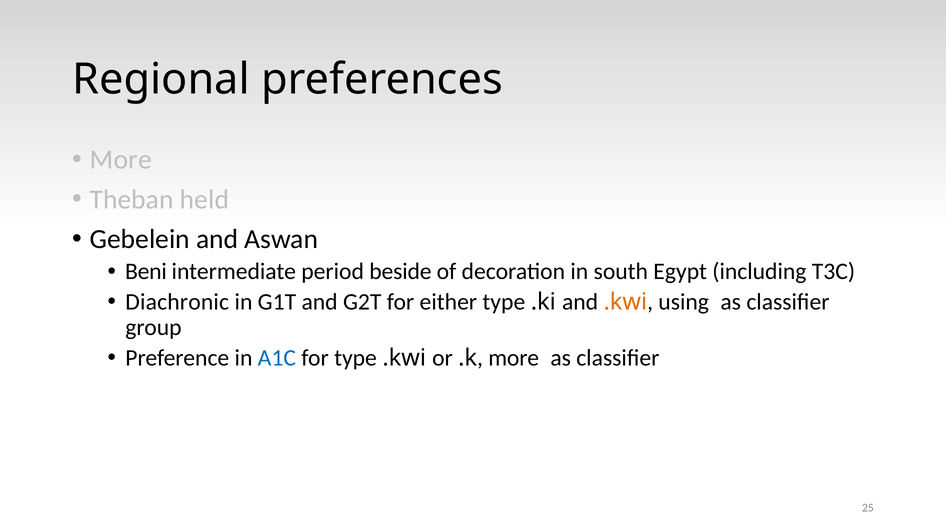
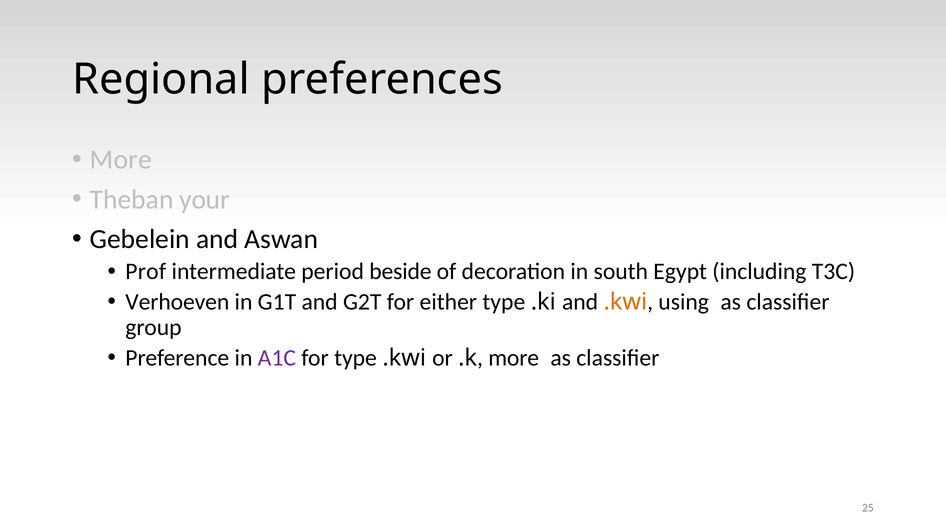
held: held -> your (205, 199)
Beni: Beni -> Prof (146, 272)
Diachronic: Diachronic -> Verhoeven (177, 302)
A1C colour: blue -> purple (277, 358)
